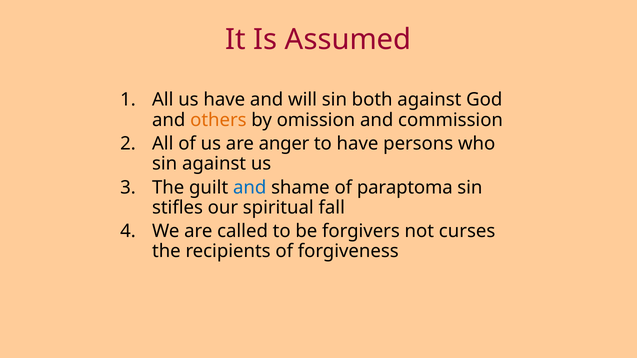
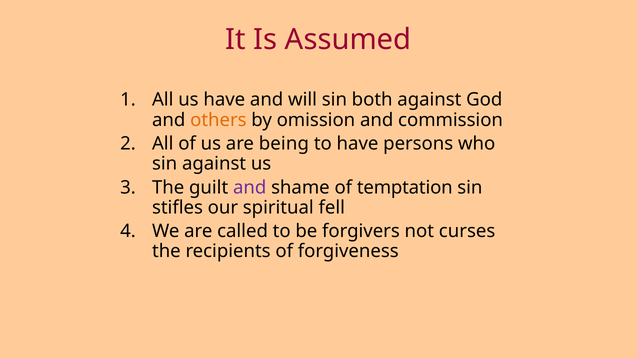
anger: anger -> being (284, 144)
and colour: blue -> purple (250, 188)
paraptoma: paraptoma -> temptation (405, 188)
fall: fall -> fell (332, 208)
